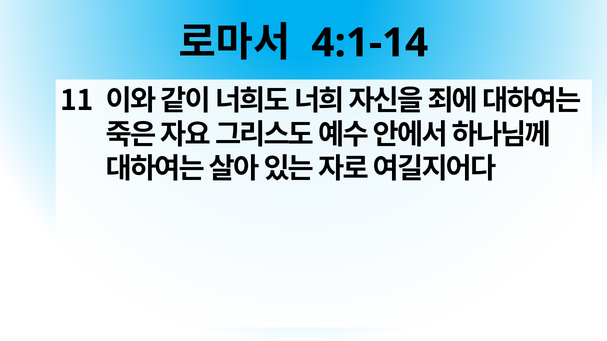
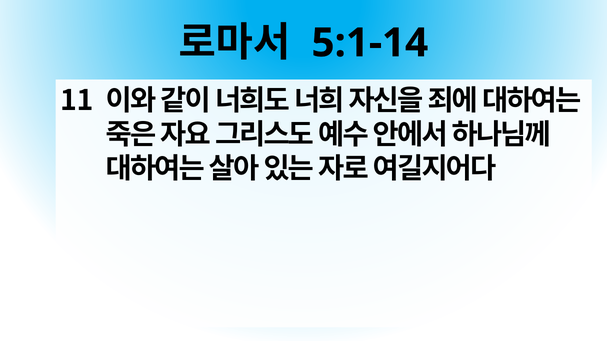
4:1-14: 4:1-14 -> 5:1-14 (370, 43)
